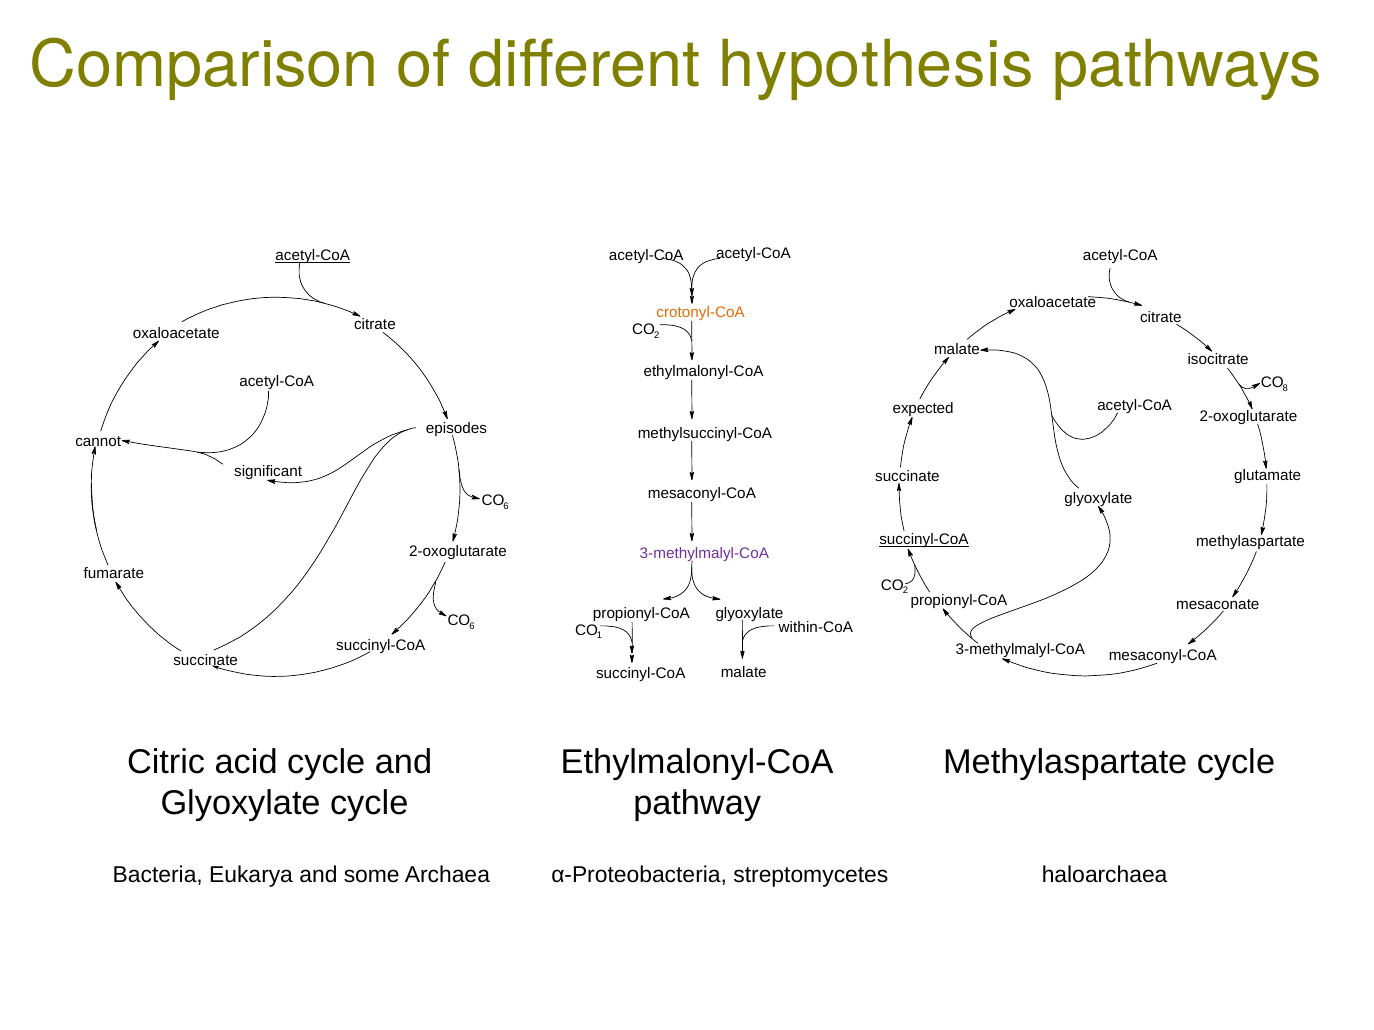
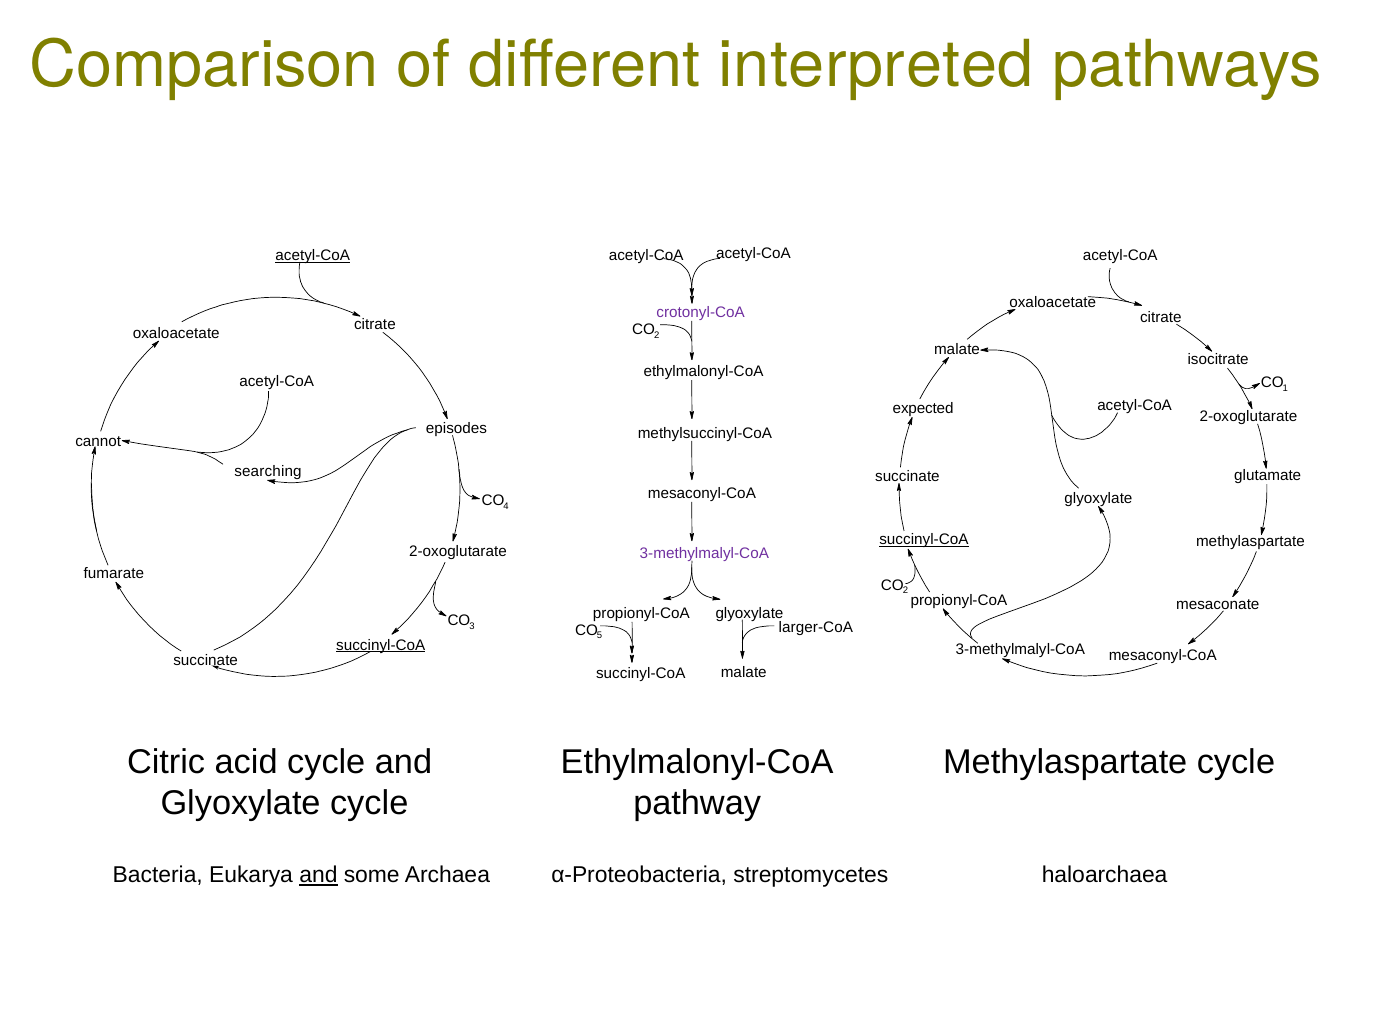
hypothesis: hypothesis -> interpreted (876, 65)
crotonyl-CoA colour: orange -> purple (701, 313)
8: 8 -> 1 (1285, 388)
significant: significant -> searching (268, 472)
6: 6 -> 4 (506, 507)
6: 6 -> 3 (472, 626)
within-CoA: within-CoA -> larger-CoA (816, 628)
1: 1 -> 5 (599, 636)
succinyl-CoA underline: none -> present (381, 645)
and underline: none -> present (318, 876)
